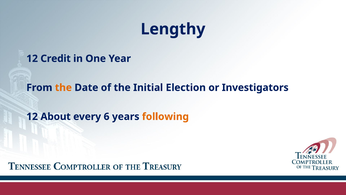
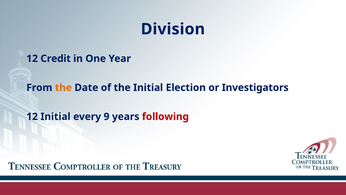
Lengthy: Lengthy -> Division (173, 29)
12 About: About -> Initial (56, 116)
6: 6 -> 9 (107, 116)
following colour: orange -> red (165, 116)
